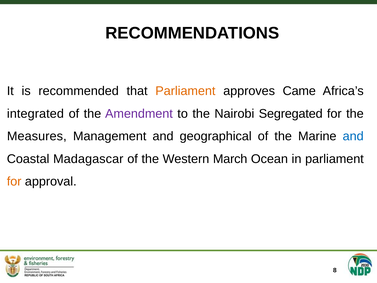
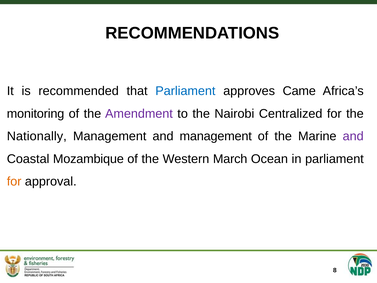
Parliament colour: orange -> blue (185, 91)
integrated: integrated -> monitoring (36, 114)
Segregated: Segregated -> Centralized (291, 114)
Measures: Measures -> Nationally (37, 136)
and geographical: geographical -> management (216, 136)
and colour: blue -> purple (353, 136)
Madagascar: Madagascar -> Mozambique (88, 159)
